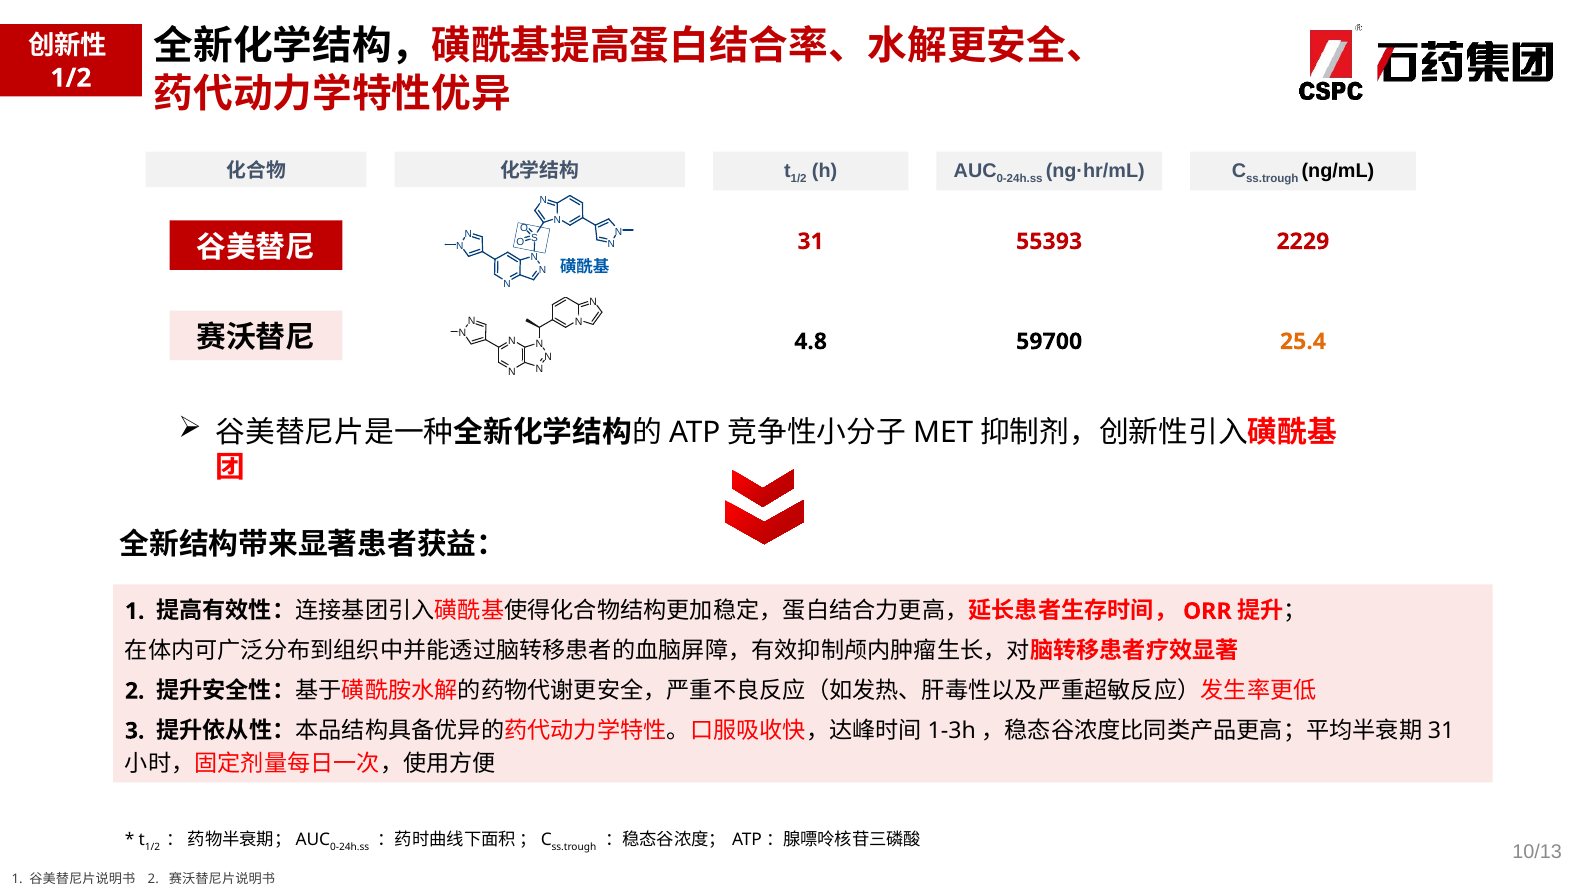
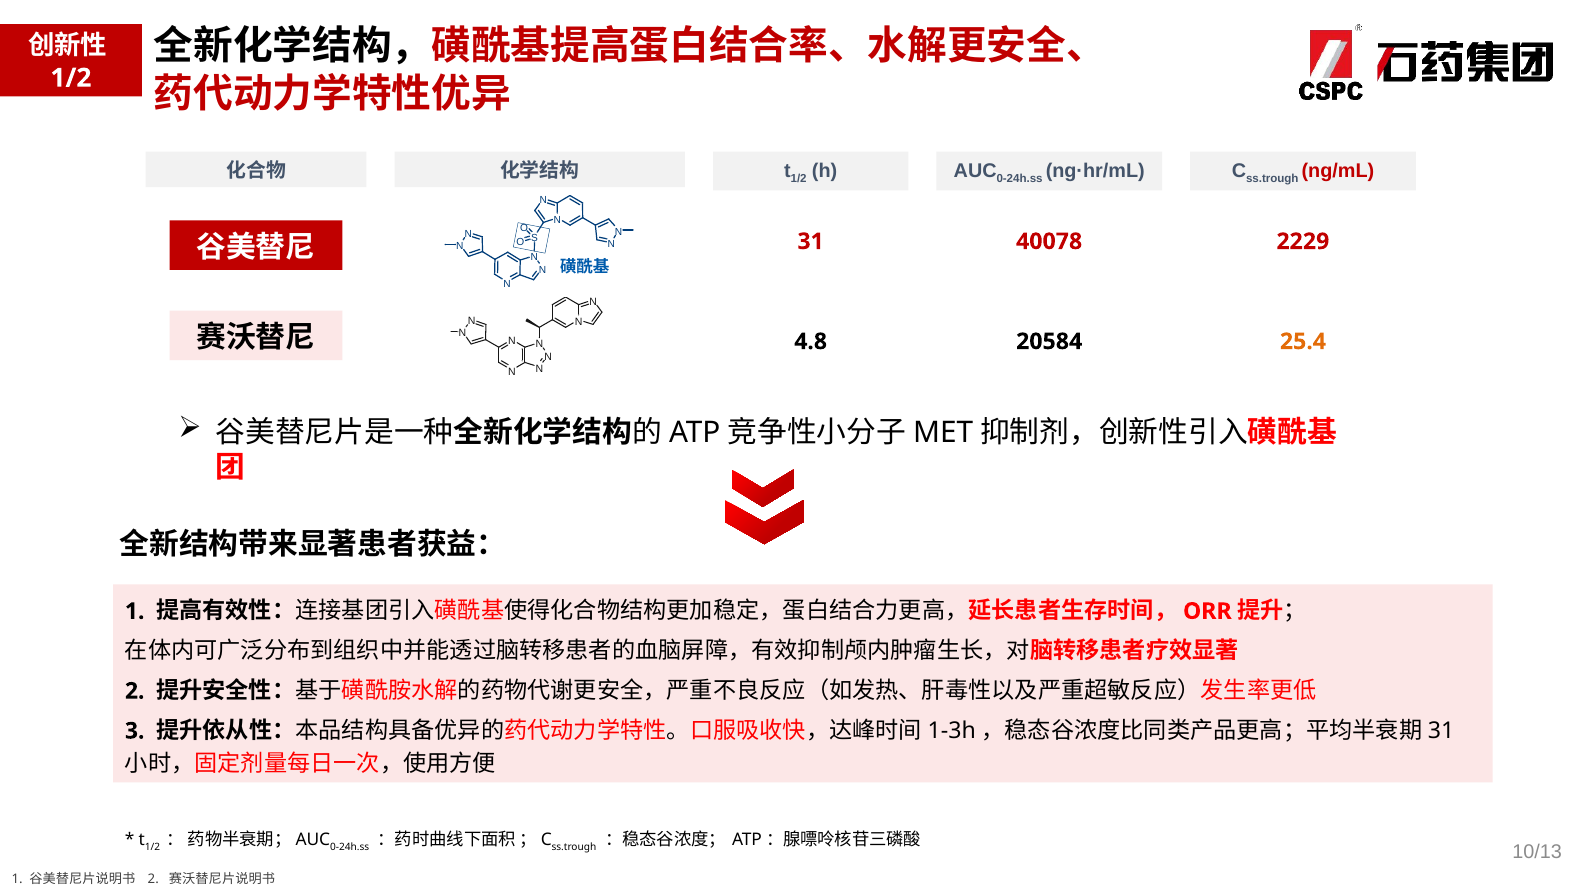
ng/mL colour: black -> red (1338, 171)
55393: 55393 -> 40078 (1049, 242)
59700: 59700 -> 20584 (1049, 342)
